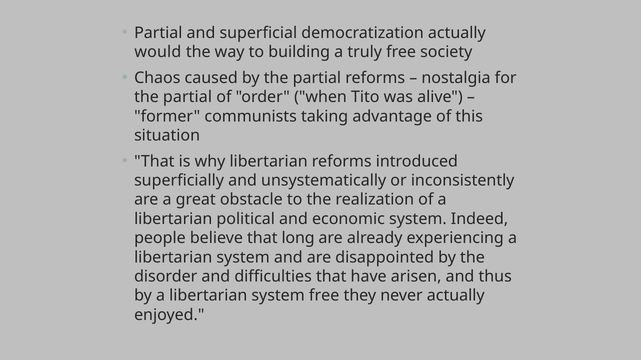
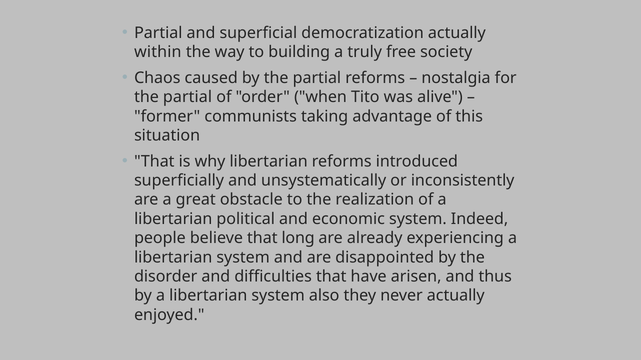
would: would -> within (158, 52)
system free: free -> also (324, 296)
